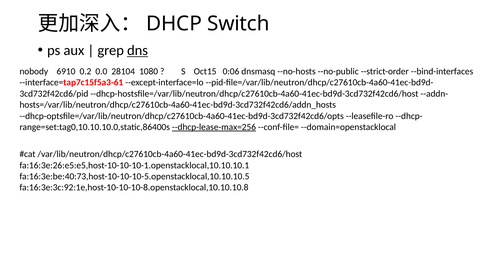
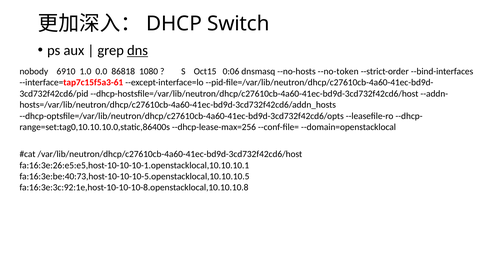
0.2: 0.2 -> 1.0 (85, 71)
28104: 28104 -> 86818 (123, 71)
--no-public: --no-public -> --no-token (338, 71)
--dhcp-lease-max=256 underline: present -> none (214, 127)
